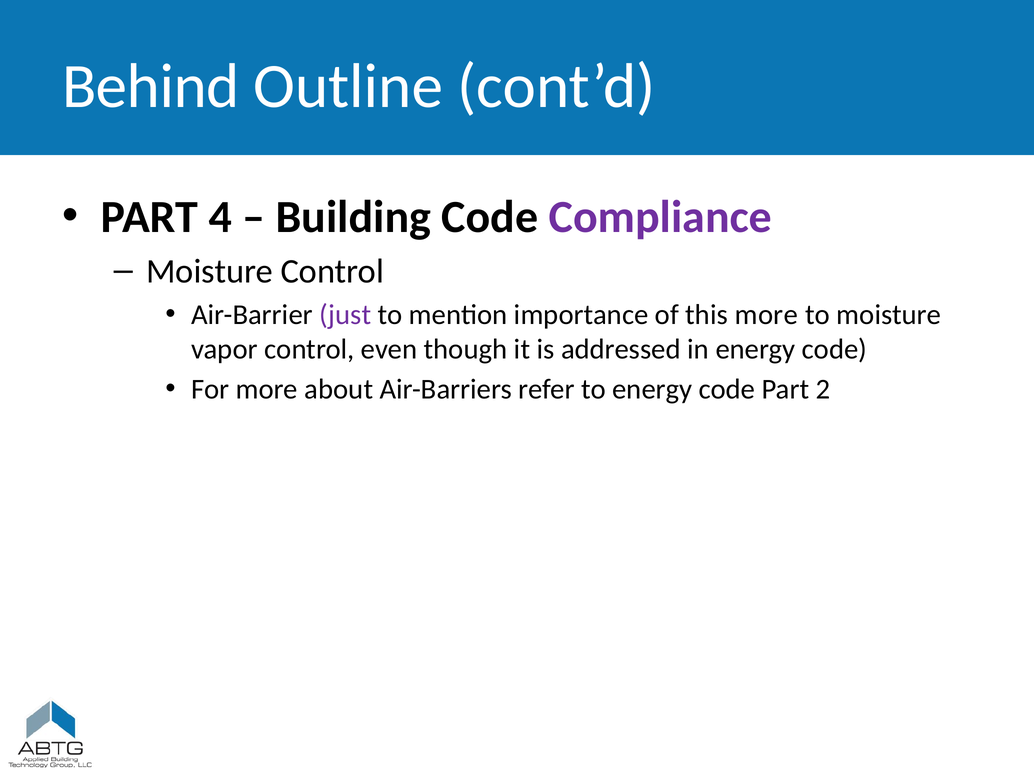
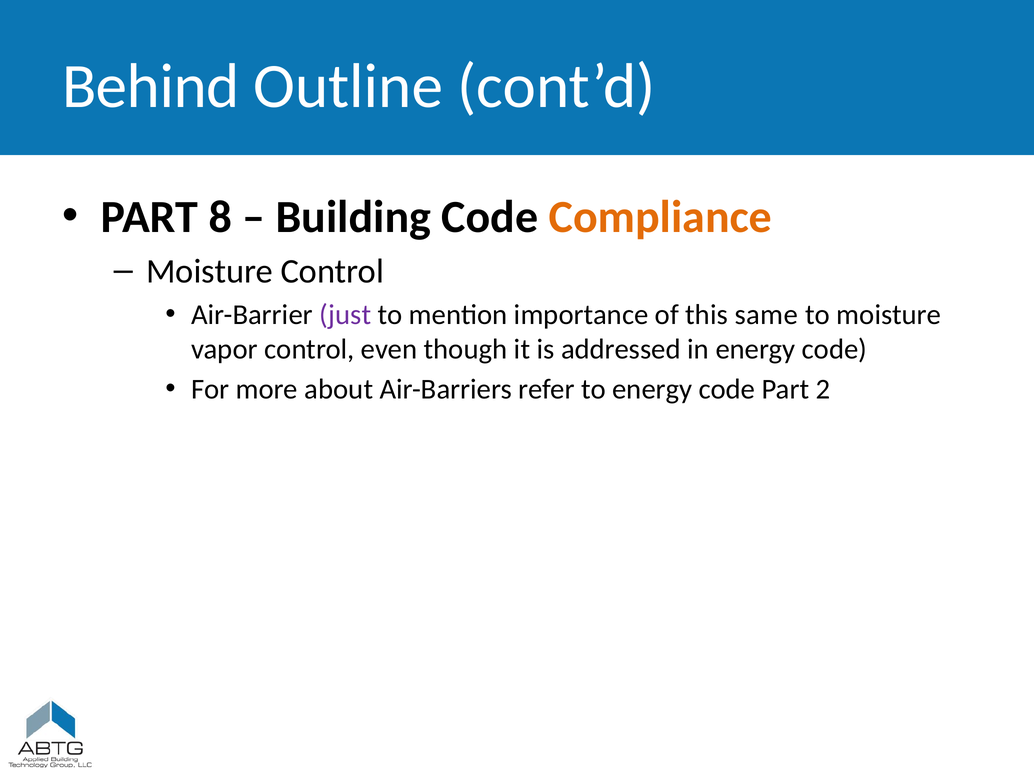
4: 4 -> 8 (220, 217)
Compliance colour: purple -> orange (660, 217)
this more: more -> same (766, 315)
